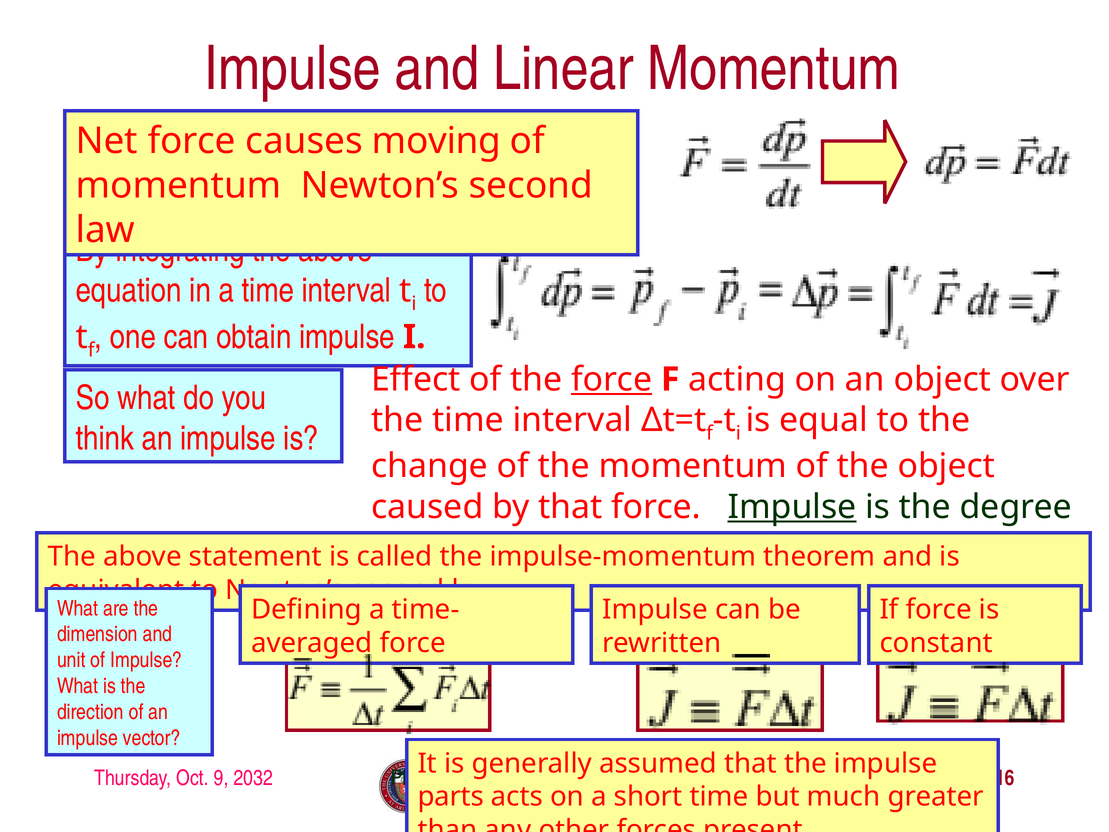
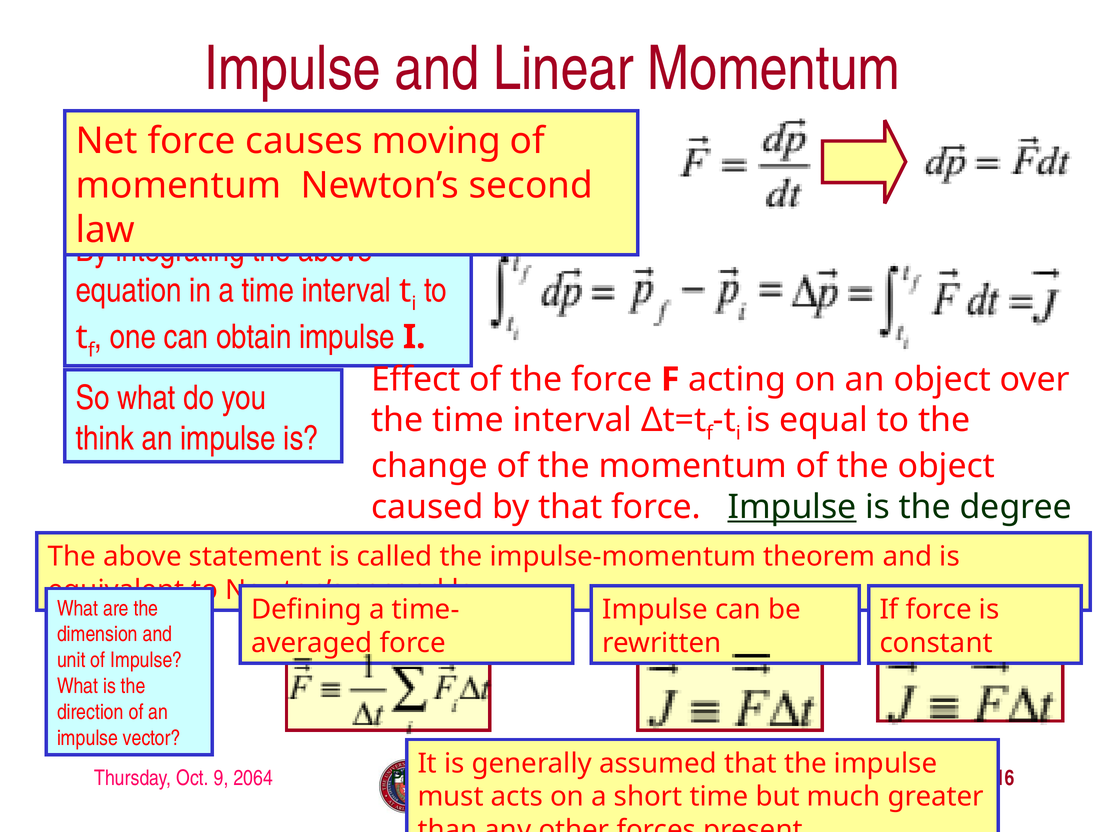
force underline: present -> none (612, 379)
2032: 2032 -> 2064 (253, 778)
parts: parts -> must (451, 797)
